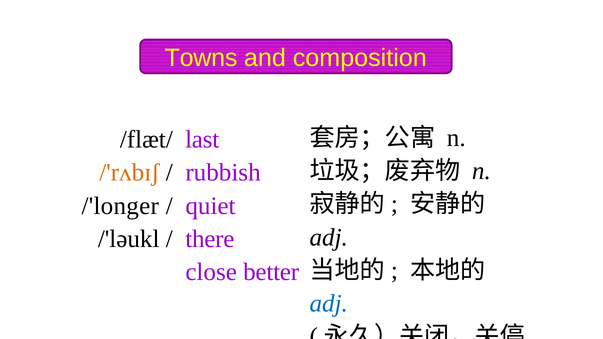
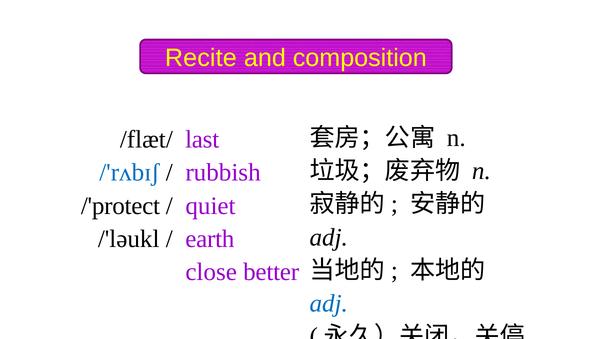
Towns: Towns -> Recite (201, 58)
/'rʌbɪʃ colour: orange -> blue (129, 173)
/'longer: /'longer -> /'protect (120, 206)
there: there -> earth (210, 239)
